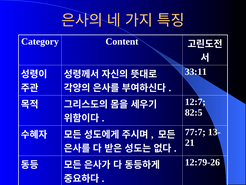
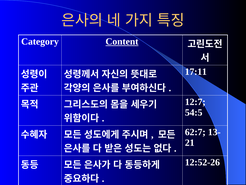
Content underline: none -> present (122, 41)
33:11: 33:11 -> 17:11 (196, 72)
82:5: 82:5 -> 54:5 (194, 112)
77:7: 77:7 -> 62:7 (195, 132)
12:79-26: 12:79-26 -> 12:52-26 (202, 162)
